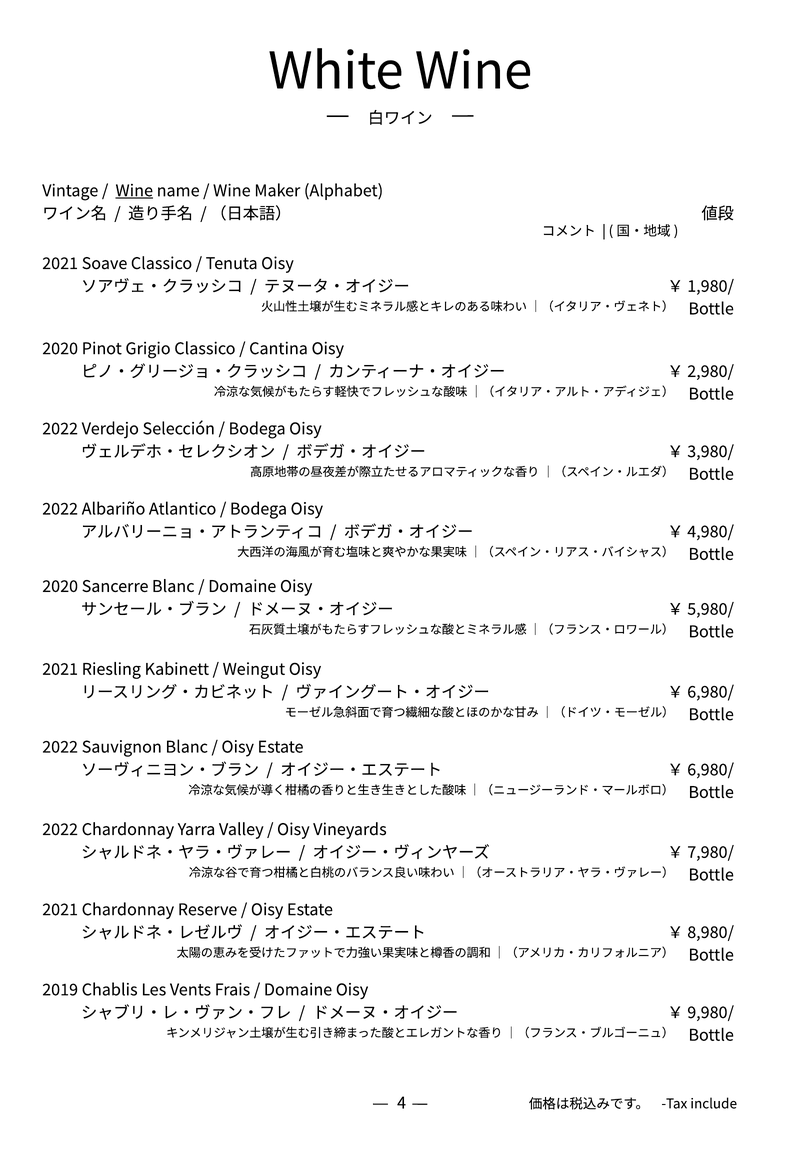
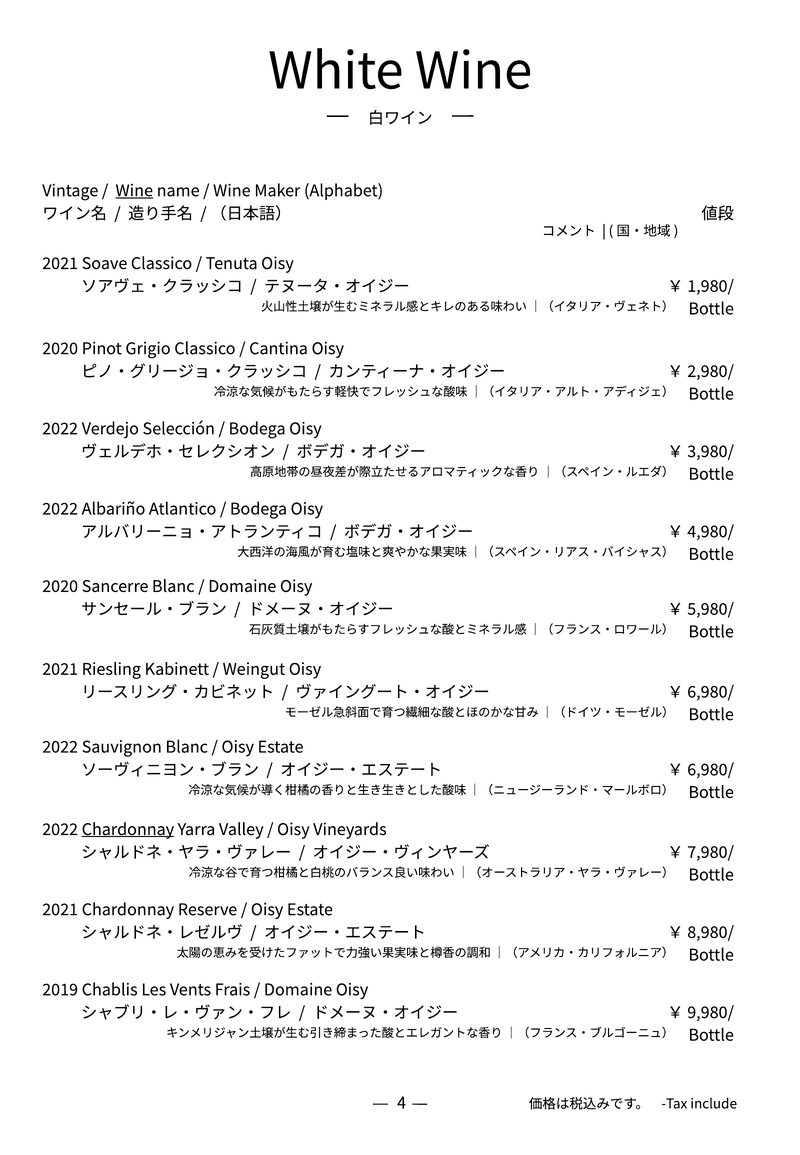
Chardonnay underline: none -> present (128, 830)
